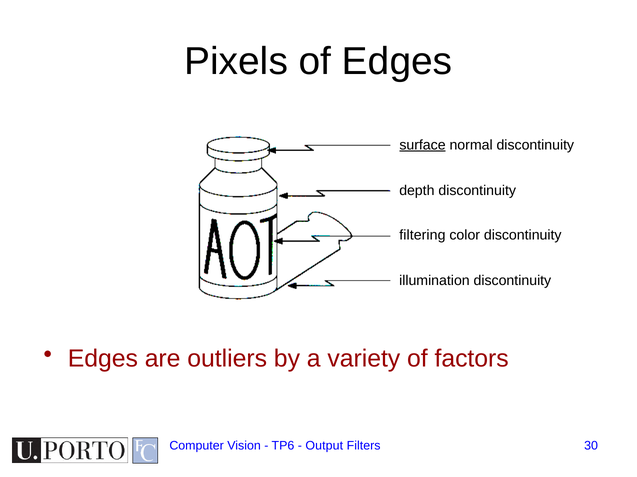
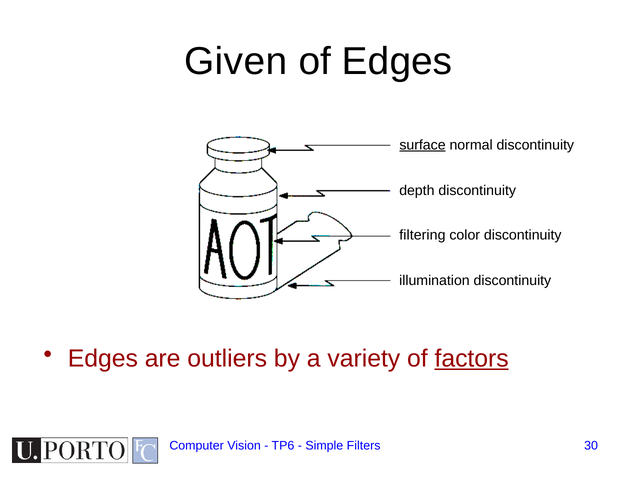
Pixels: Pixels -> Given (236, 62)
factors underline: none -> present (472, 359)
Output: Output -> Simple (324, 447)
